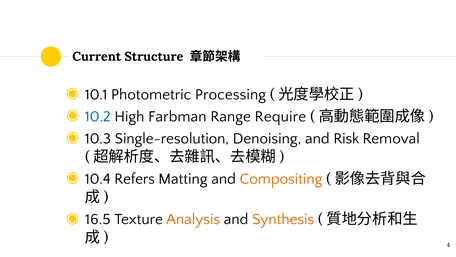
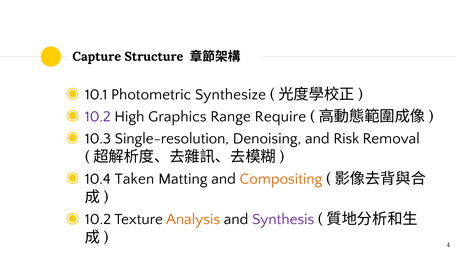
Current: Current -> Capture (97, 56)
Processing: Processing -> Synthesize (230, 94)
10.2 colour: blue -> purple (98, 116)
Farbman: Farbman -> Graphics (177, 116)
Refers: Refers -> Taken (134, 179)
16.5: 16.5 -> 10.2 (98, 219)
Synthesis colour: orange -> purple (283, 219)
